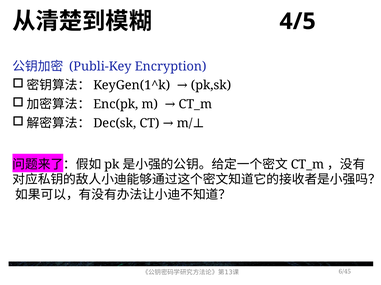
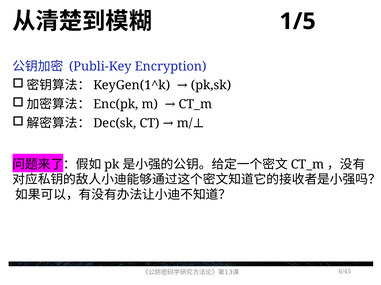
4/5: 4/5 -> 1/5 (298, 21)
